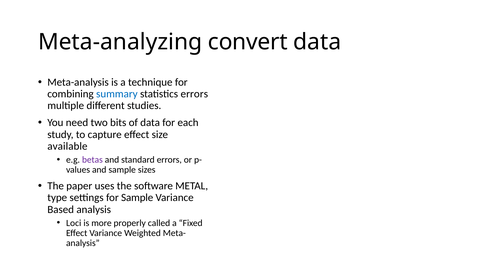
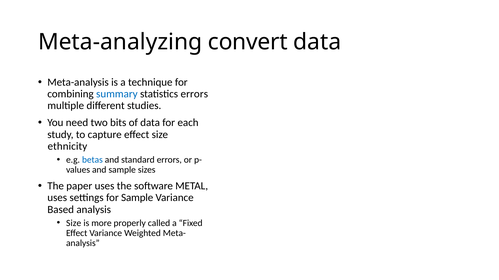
available: available -> ethnicity (67, 147)
betas colour: purple -> blue (92, 160)
type: type -> uses (57, 198)
Loci: Loci -> Size (74, 223)
